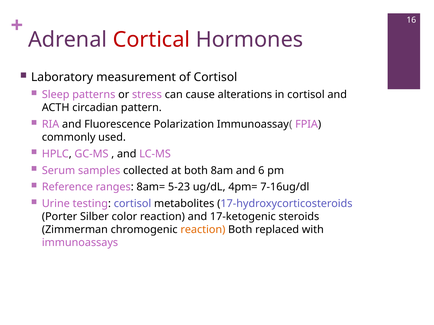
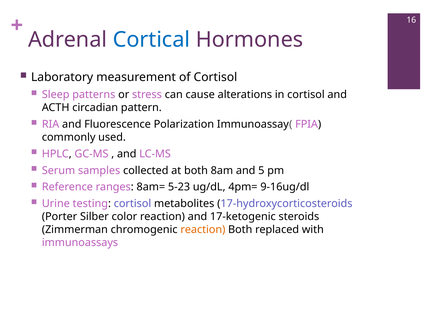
Cortical colour: red -> blue (151, 40)
6: 6 -> 5 (261, 171)
7-16ug/dl: 7-16ug/dl -> 9-16ug/dl (285, 187)
